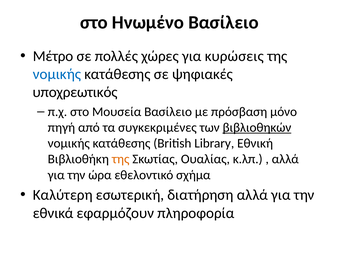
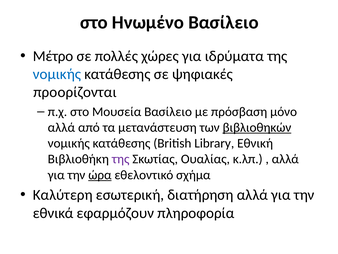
κυρώσεις: κυρώσεις -> ιδρύματα (234, 56)
υποχρεωτικός: υποχρεωτικός -> προορίζονται (75, 92)
πηγή: πηγή -> αλλά (61, 127)
συγκεκριμένες: συγκεκριμένες -> μετανάστευση (157, 127)
της colour: orange -> purple (121, 159)
ώρα underline: none -> present (100, 175)
